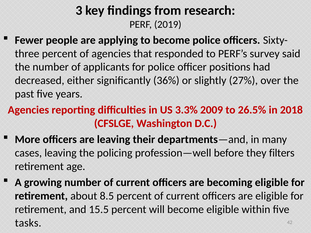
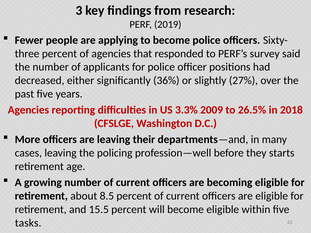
filters: filters -> starts (282, 153)
